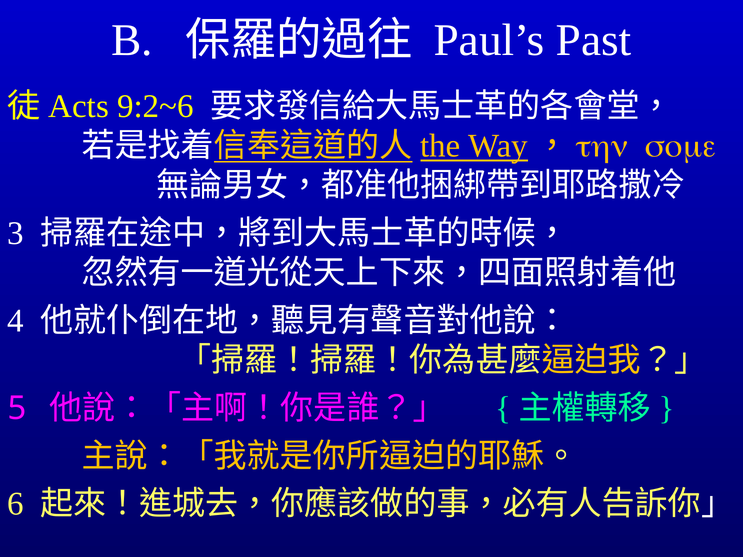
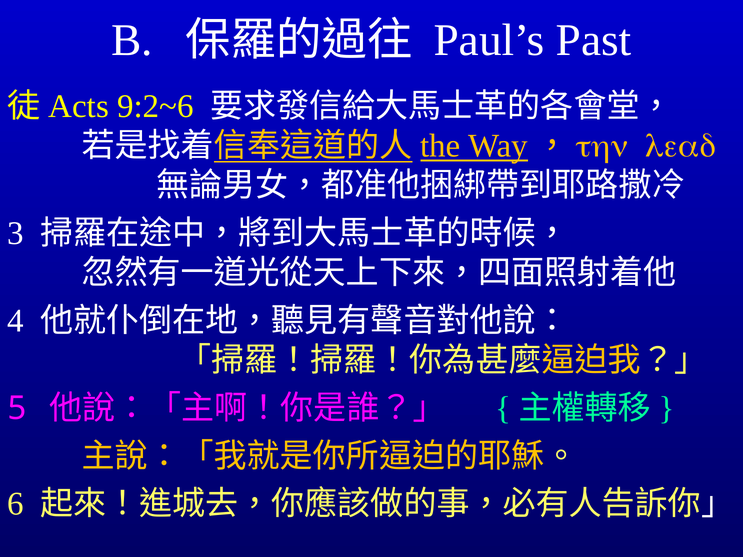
some: some -> lead (681, 146)
